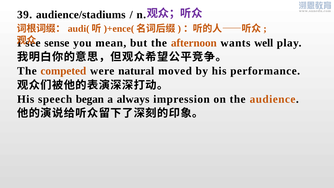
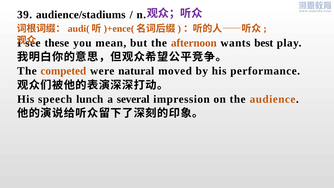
sense: sense -> these (57, 43)
well: well -> best (264, 43)
began: began -> lunch (90, 99)
always: always -> several (133, 99)
